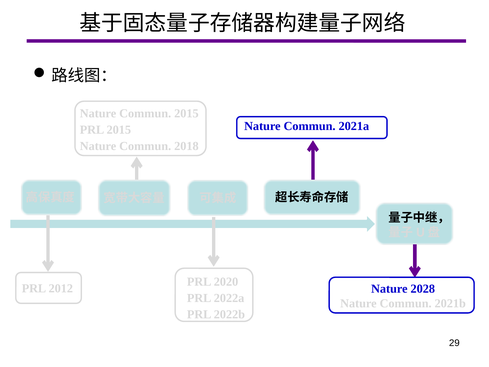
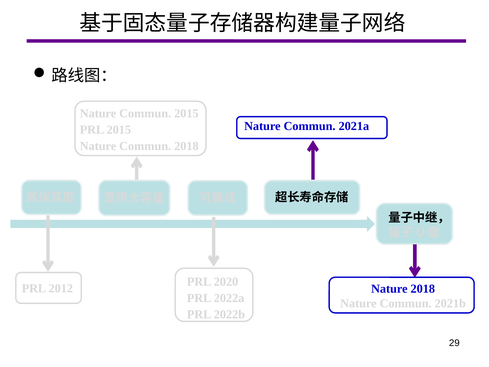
Nature 2028: 2028 -> 2018 (423, 289)
